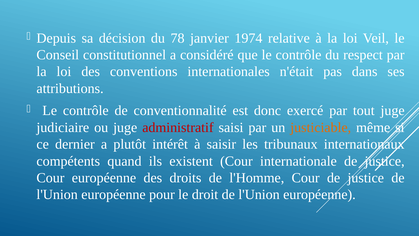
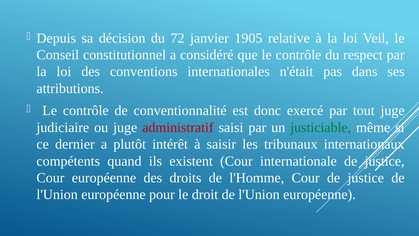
78: 78 -> 72 (178, 38)
1974: 1974 -> 1905 (248, 38)
justiciable colour: orange -> green (321, 127)
